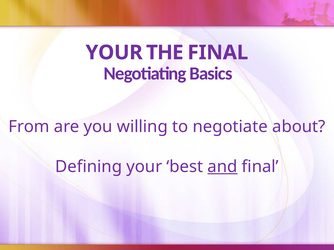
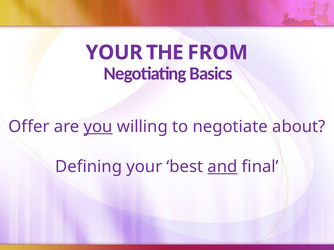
THE FINAL: FINAL -> FROM (218, 53)
From: From -> Offer (29, 127)
you underline: none -> present (98, 127)
